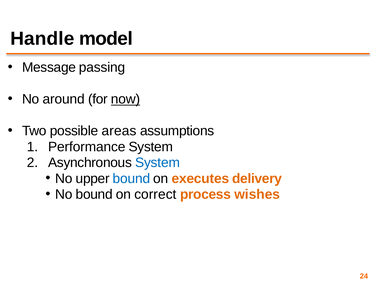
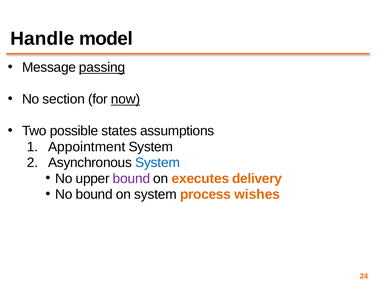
passing underline: none -> present (102, 68)
around: around -> section (64, 99)
areas: areas -> states (119, 131)
Performance: Performance -> Appointment (87, 147)
bound colour: blue -> purple (131, 179)
on correct: correct -> system (155, 195)
